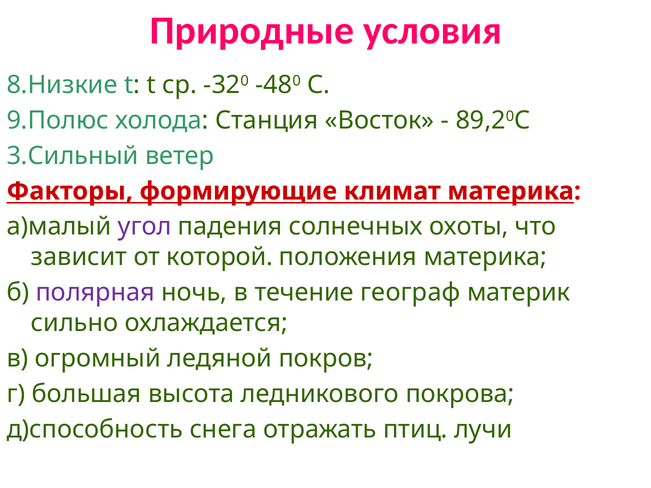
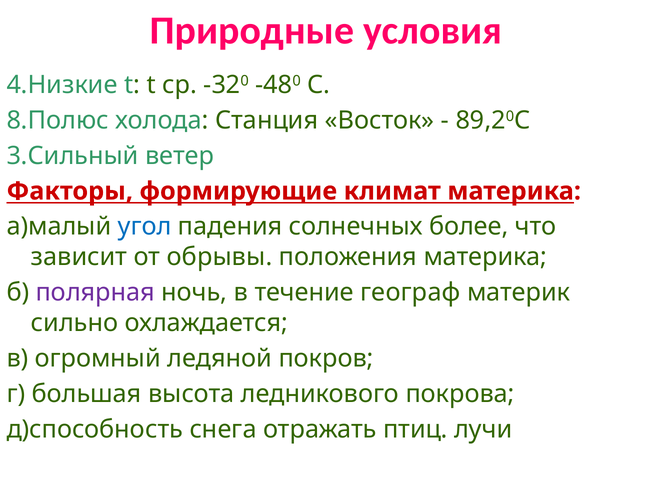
8.Низкие: 8.Низкие -> 4.Низкие (62, 85)
9.Полюс: 9.Полюс -> 8.Полюс (58, 120)
угол colour: purple -> blue (145, 227)
охоты: охоты -> более (469, 227)
которой: которой -> обрывы (220, 257)
